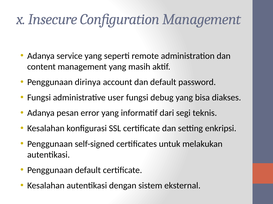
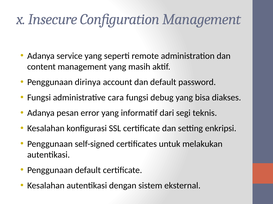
user: user -> cara (116, 98)
